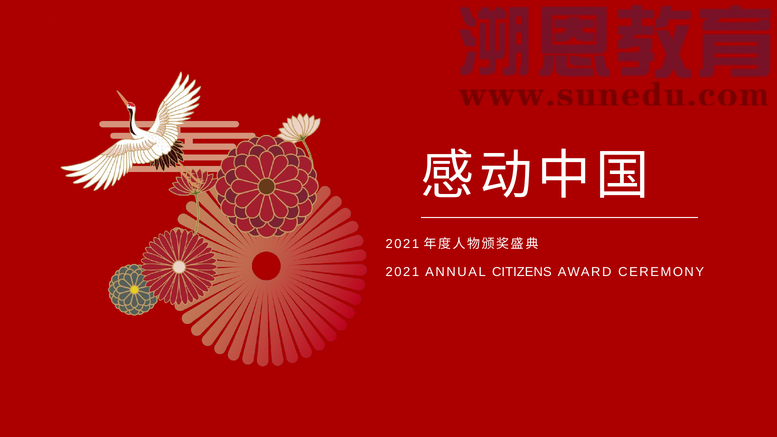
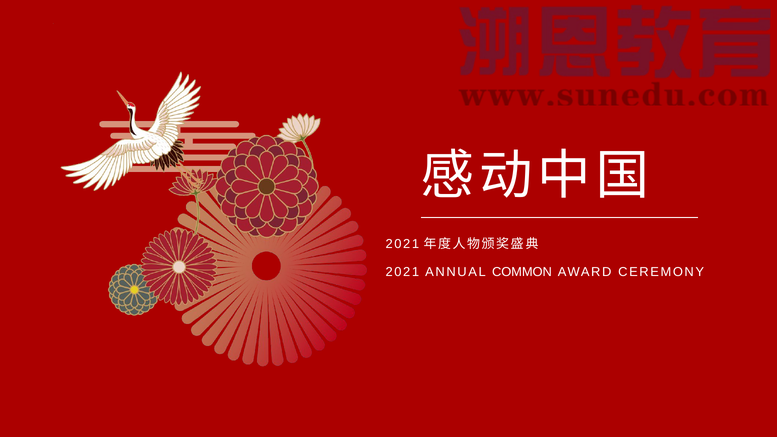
CITIZENS: CITIZENS -> COMMON (522, 272)
